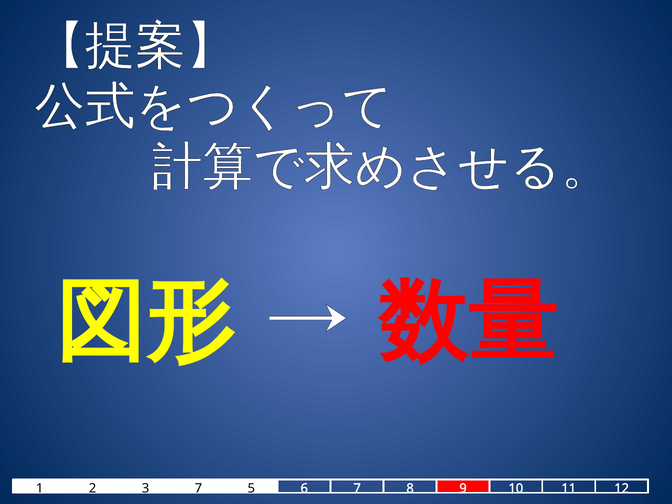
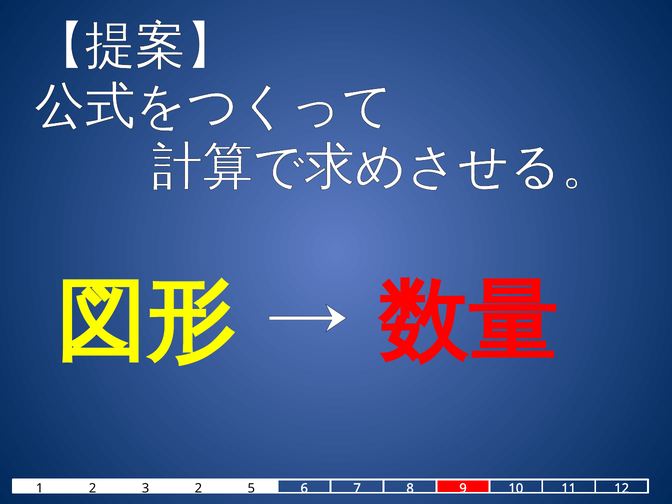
3 7: 7 -> 2 (198, 488)
